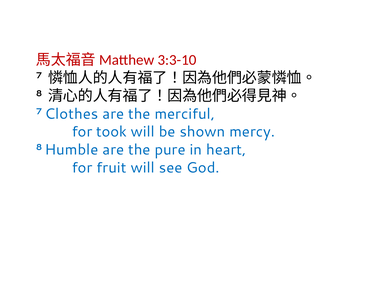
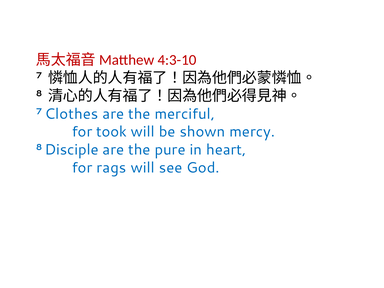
3:3-10: 3:3-10 -> 4:3-10 (177, 60)
Humble: Humble -> Disciple (72, 150)
fruit: fruit -> rags (111, 168)
